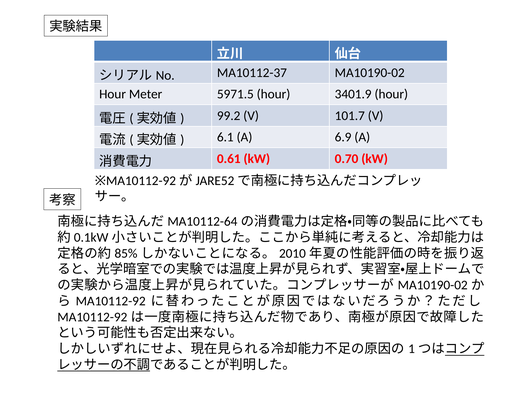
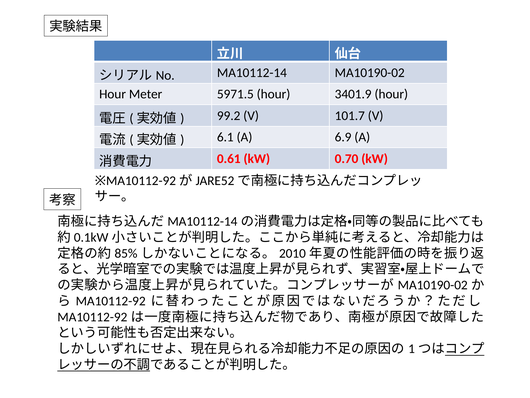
MA10112-37: MA10112-37 -> MA10112-14 (252, 73)
MA10112-64: MA10112-64 -> MA10112-14 (202, 221)
